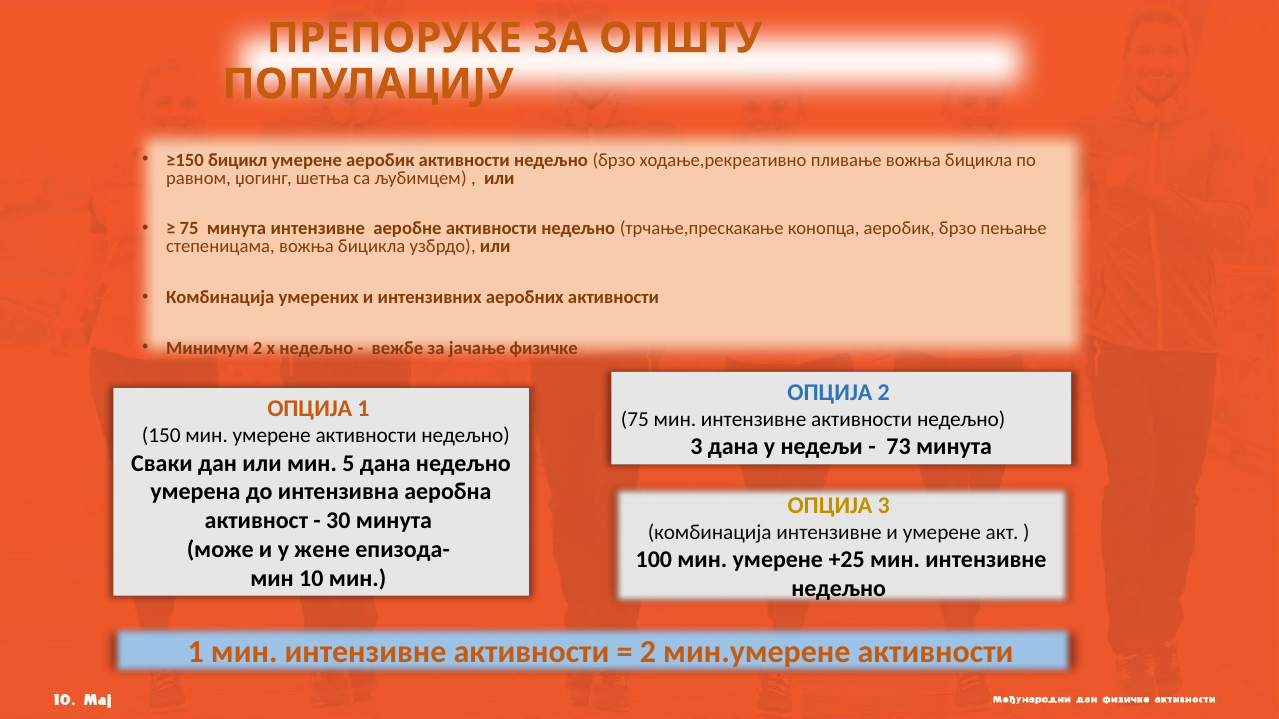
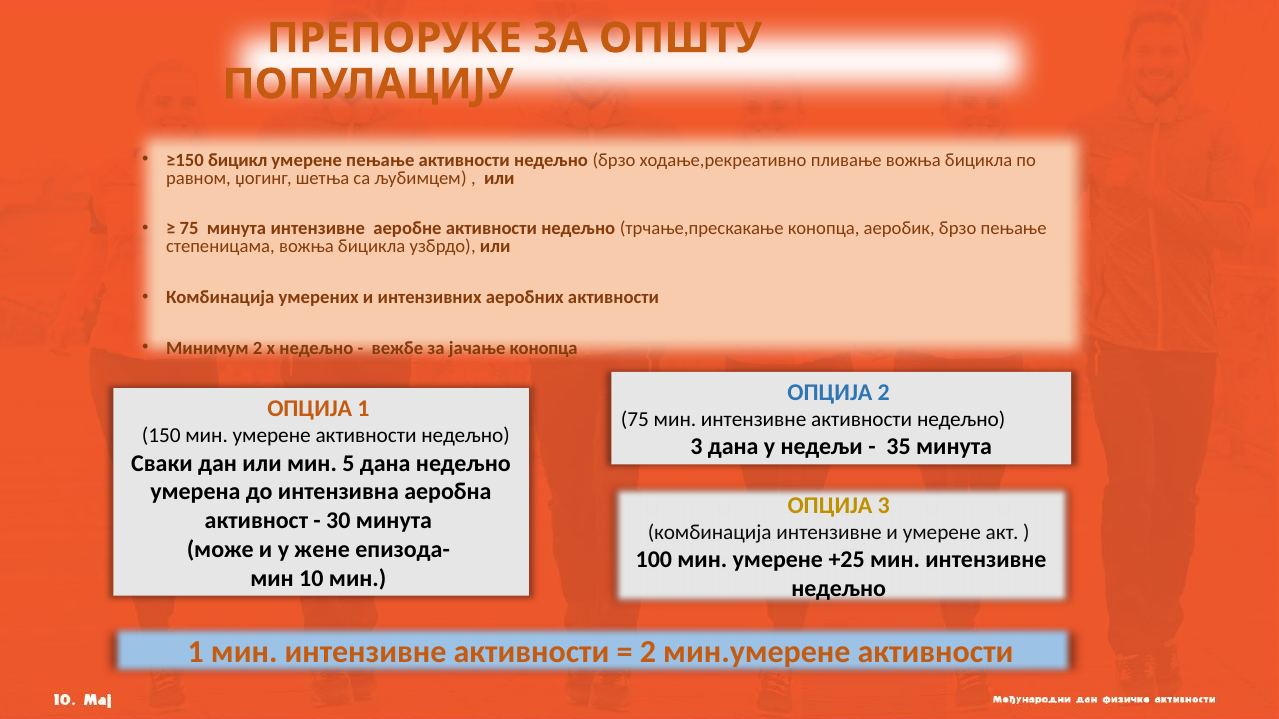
умерене аеробик: аеробик -> пењање (380, 160)
јачање физичке: физичке -> конопца (544, 348)
73: 73 -> 35 (899, 447)
